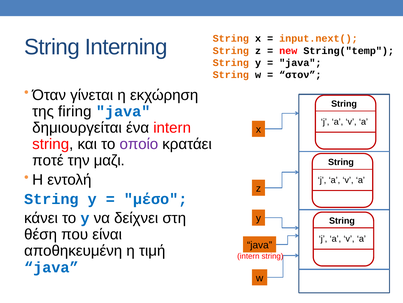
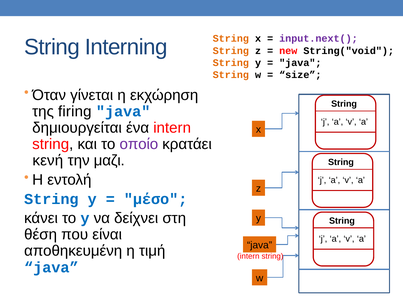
input.next( colour: orange -> purple (318, 38)
String("temp: String("temp -> String("void (349, 51)
στον: στον -> size (300, 75)
ποτέ: ποτέ -> κενή (48, 160)
